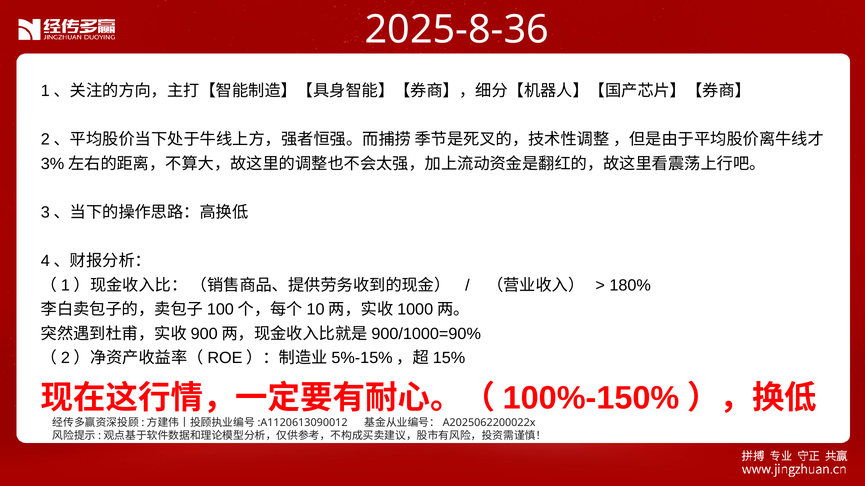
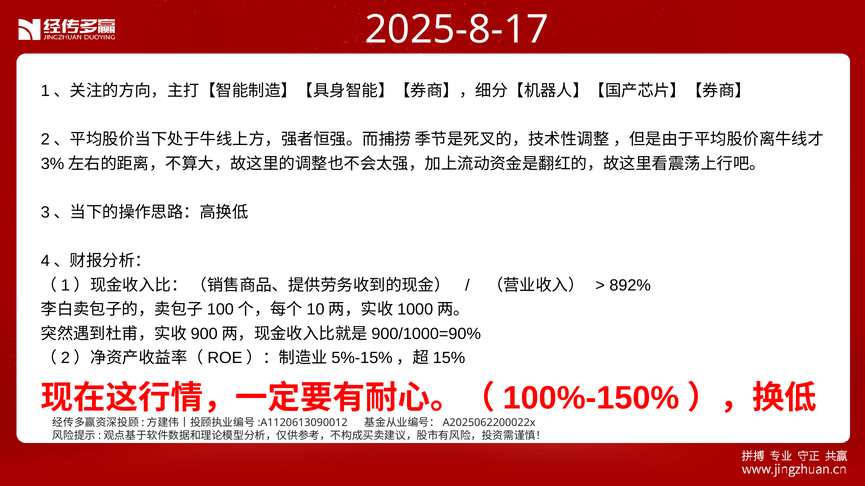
2025-8-36: 2025-8-36 -> 2025-8-17 (457, 30)
180%: 180% -> 892% (630, 286)
